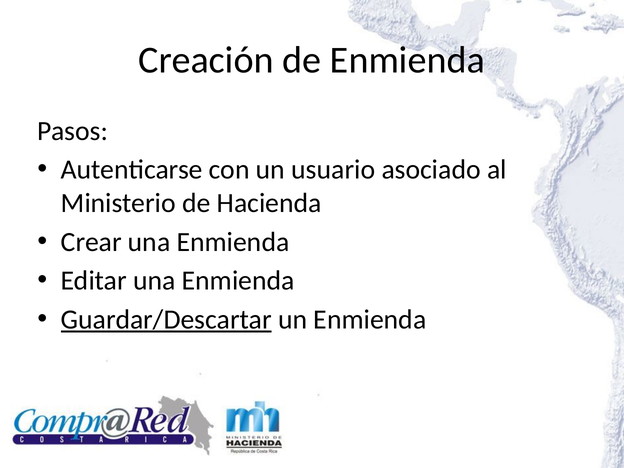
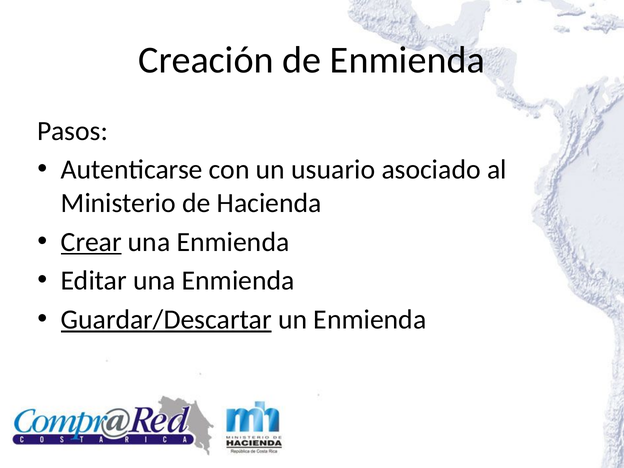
Crear underline: none -> present (91, 242)
